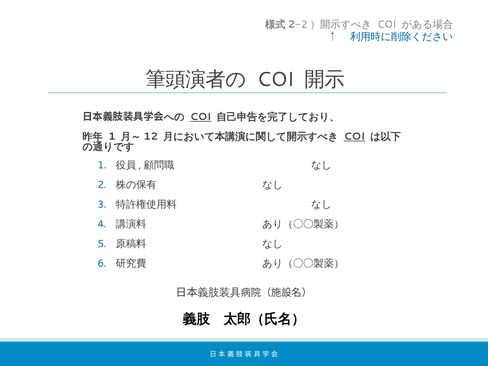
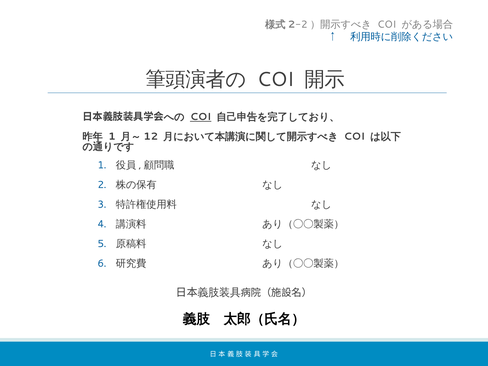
COI underline: present -> none (354, 136)
